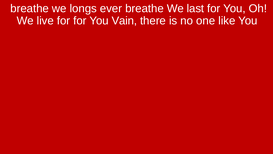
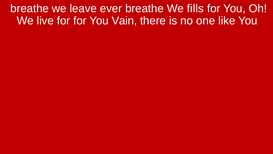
longs: longs -> leave (83, 8)
last: last -> fills (195, 8)
